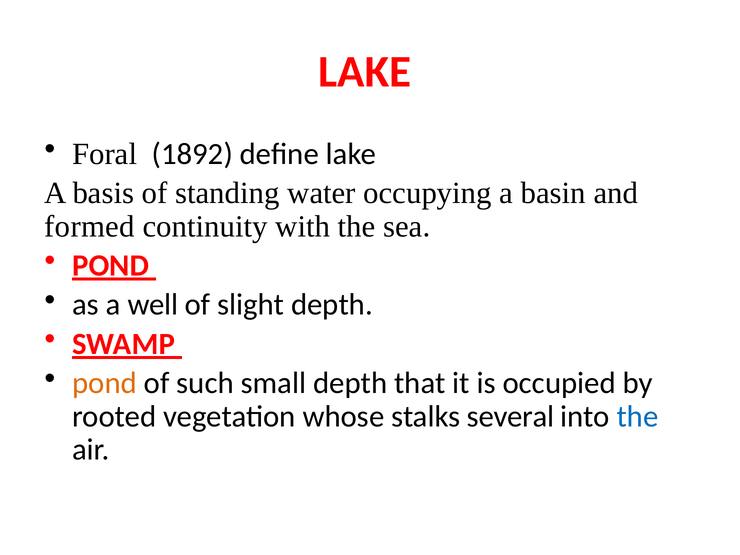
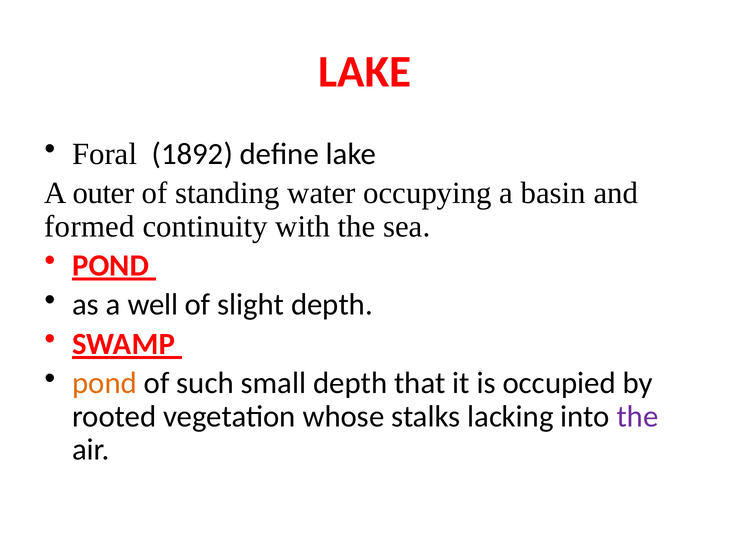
basis: basis -> outer (104, 193)
several: several -> lacking (510, 417)
the colour: blue -> purple (637, 417)
